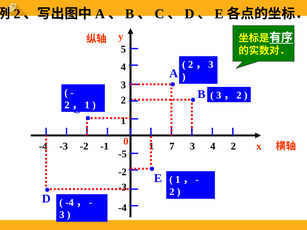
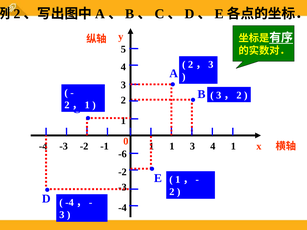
7: 7 -> 1 (172, 147)
3 4 2: 2 -> 1 (233, 147)
-5: -5 -> -6 (122, 154)
